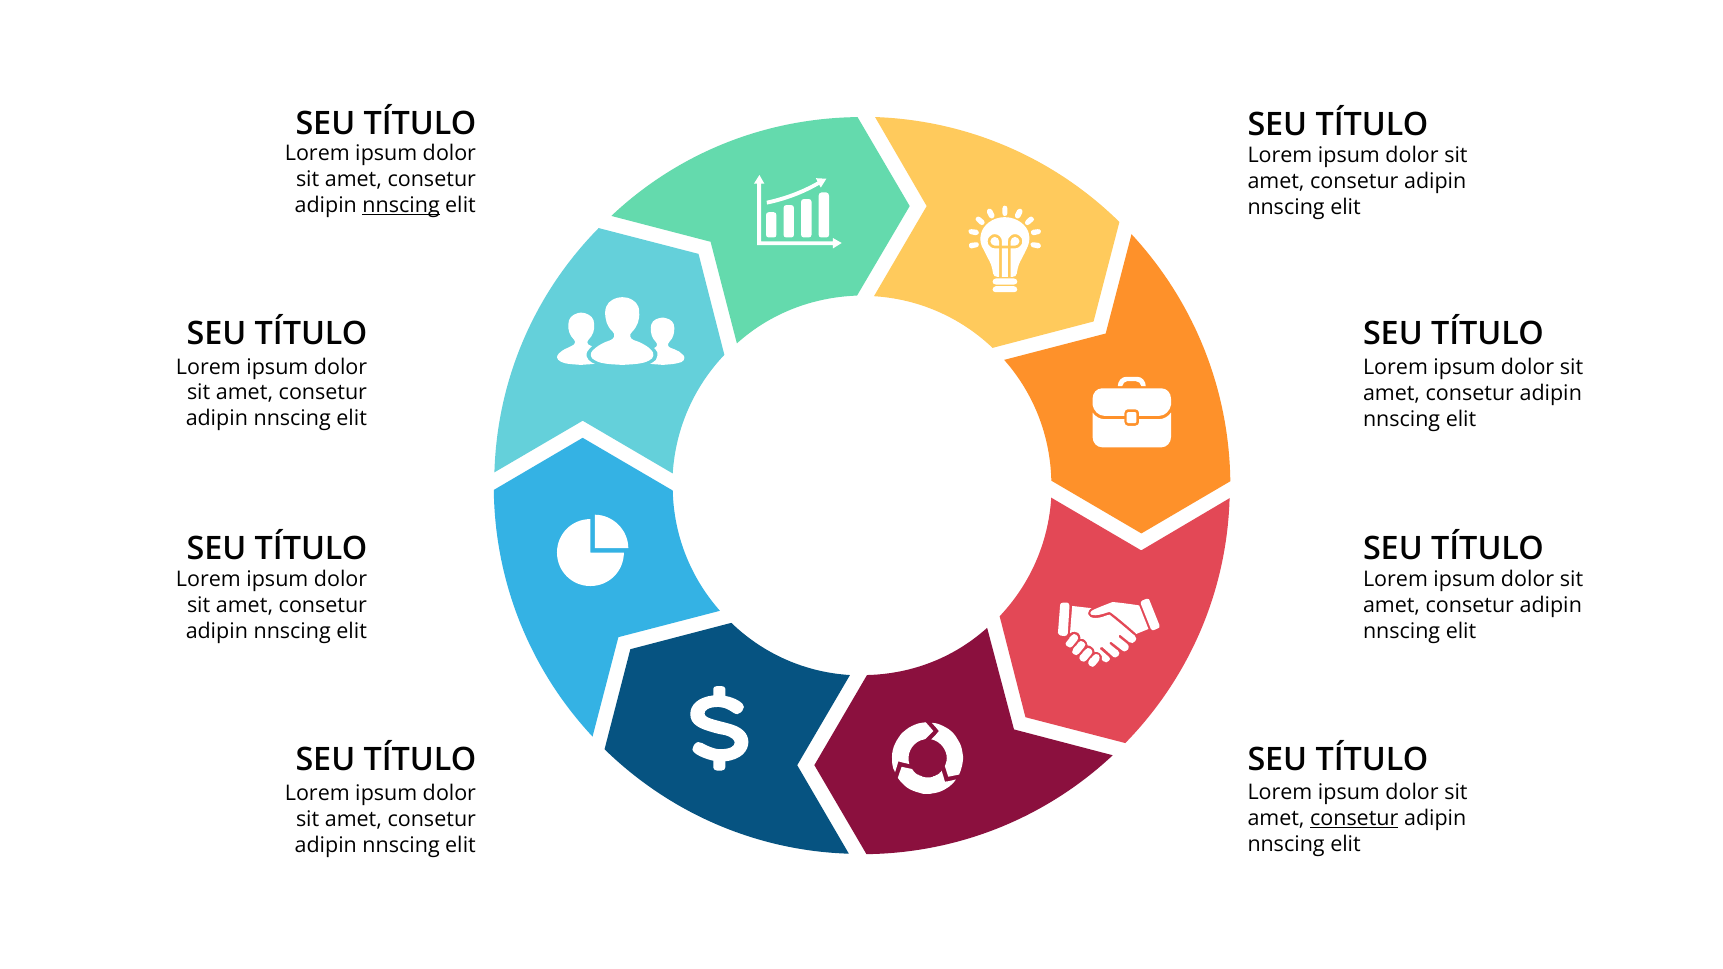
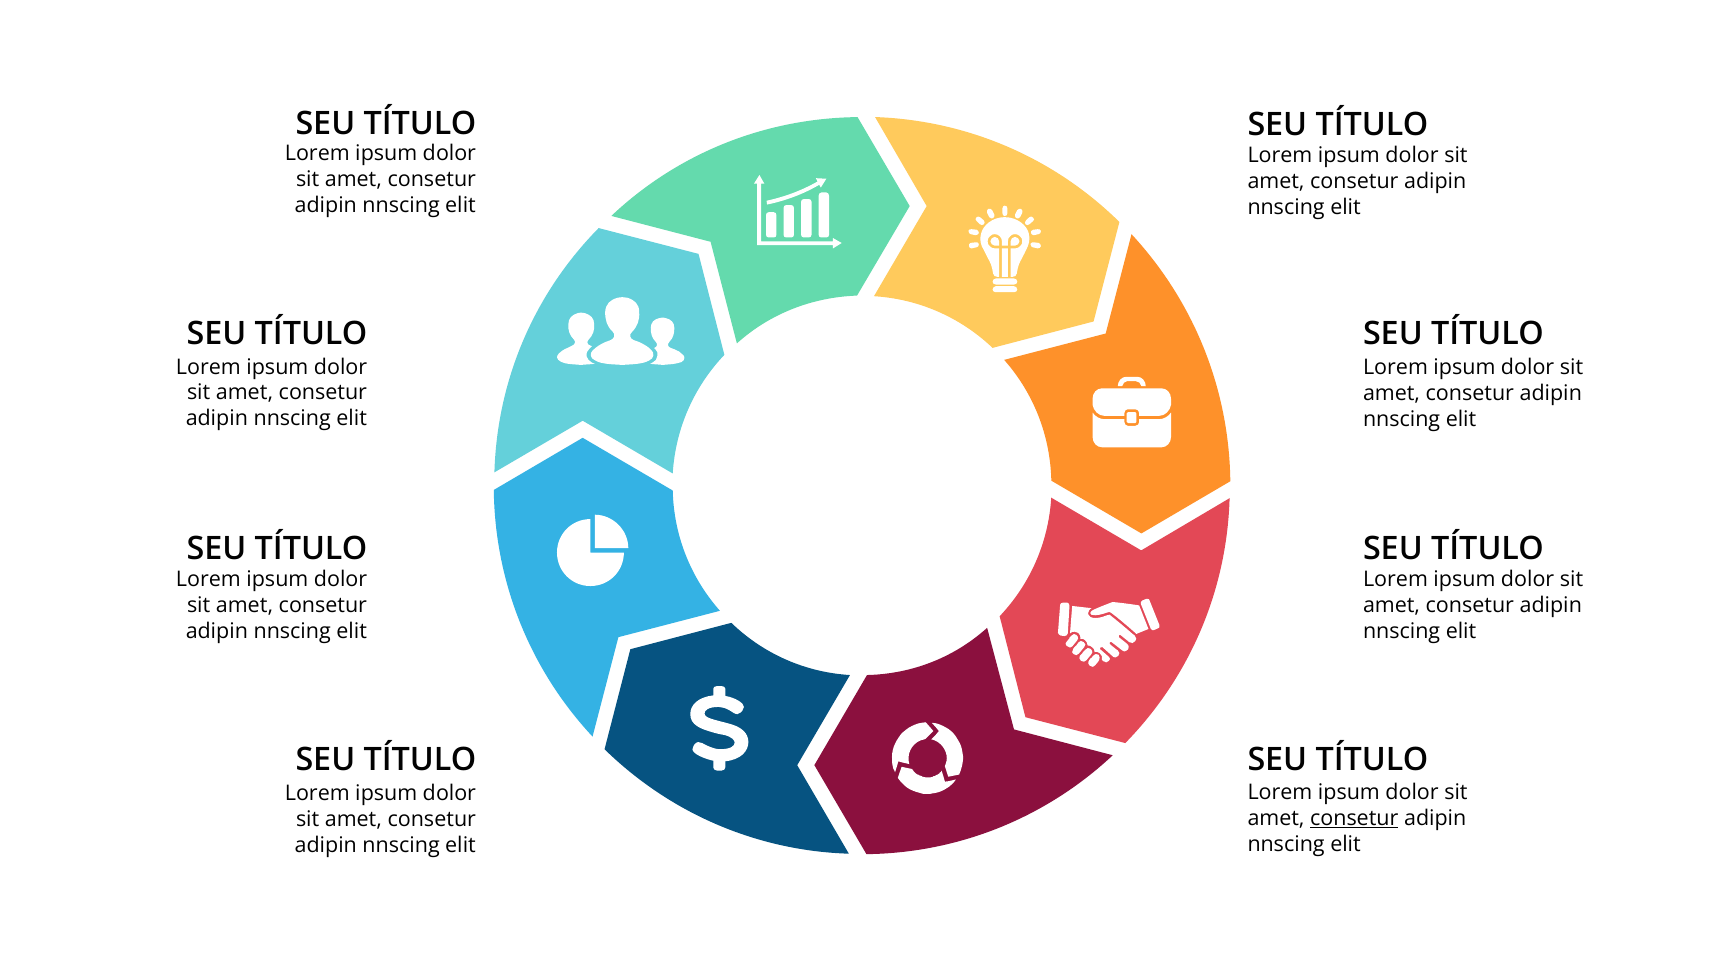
nnscing underline: present -> none (401, 205)
